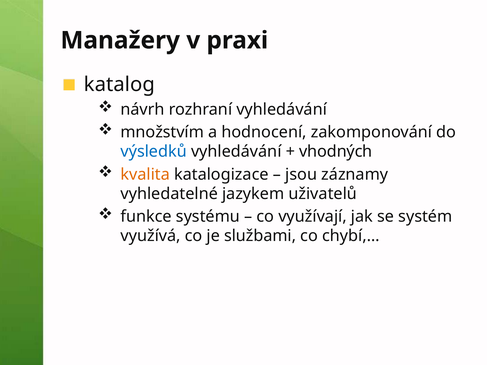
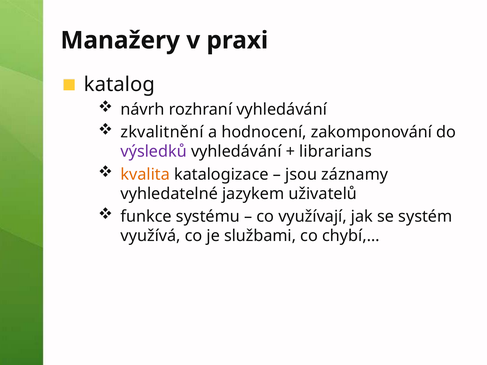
množstvím: množstvím -> zkvalitnění (162, 132)
výsledků colour: blue -> purple (154, 152)
vhodných: vhodných -> librarians (336, 152)
